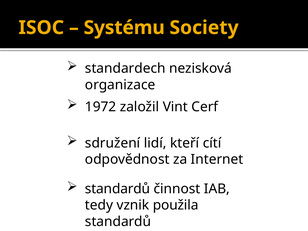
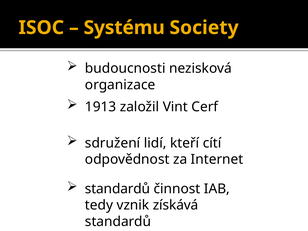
standardech: standardech -> budoucnosti (125, 68)
1972: 1972 -> 1913 (101, 107)
použila: použila -> získává (176, 205)
